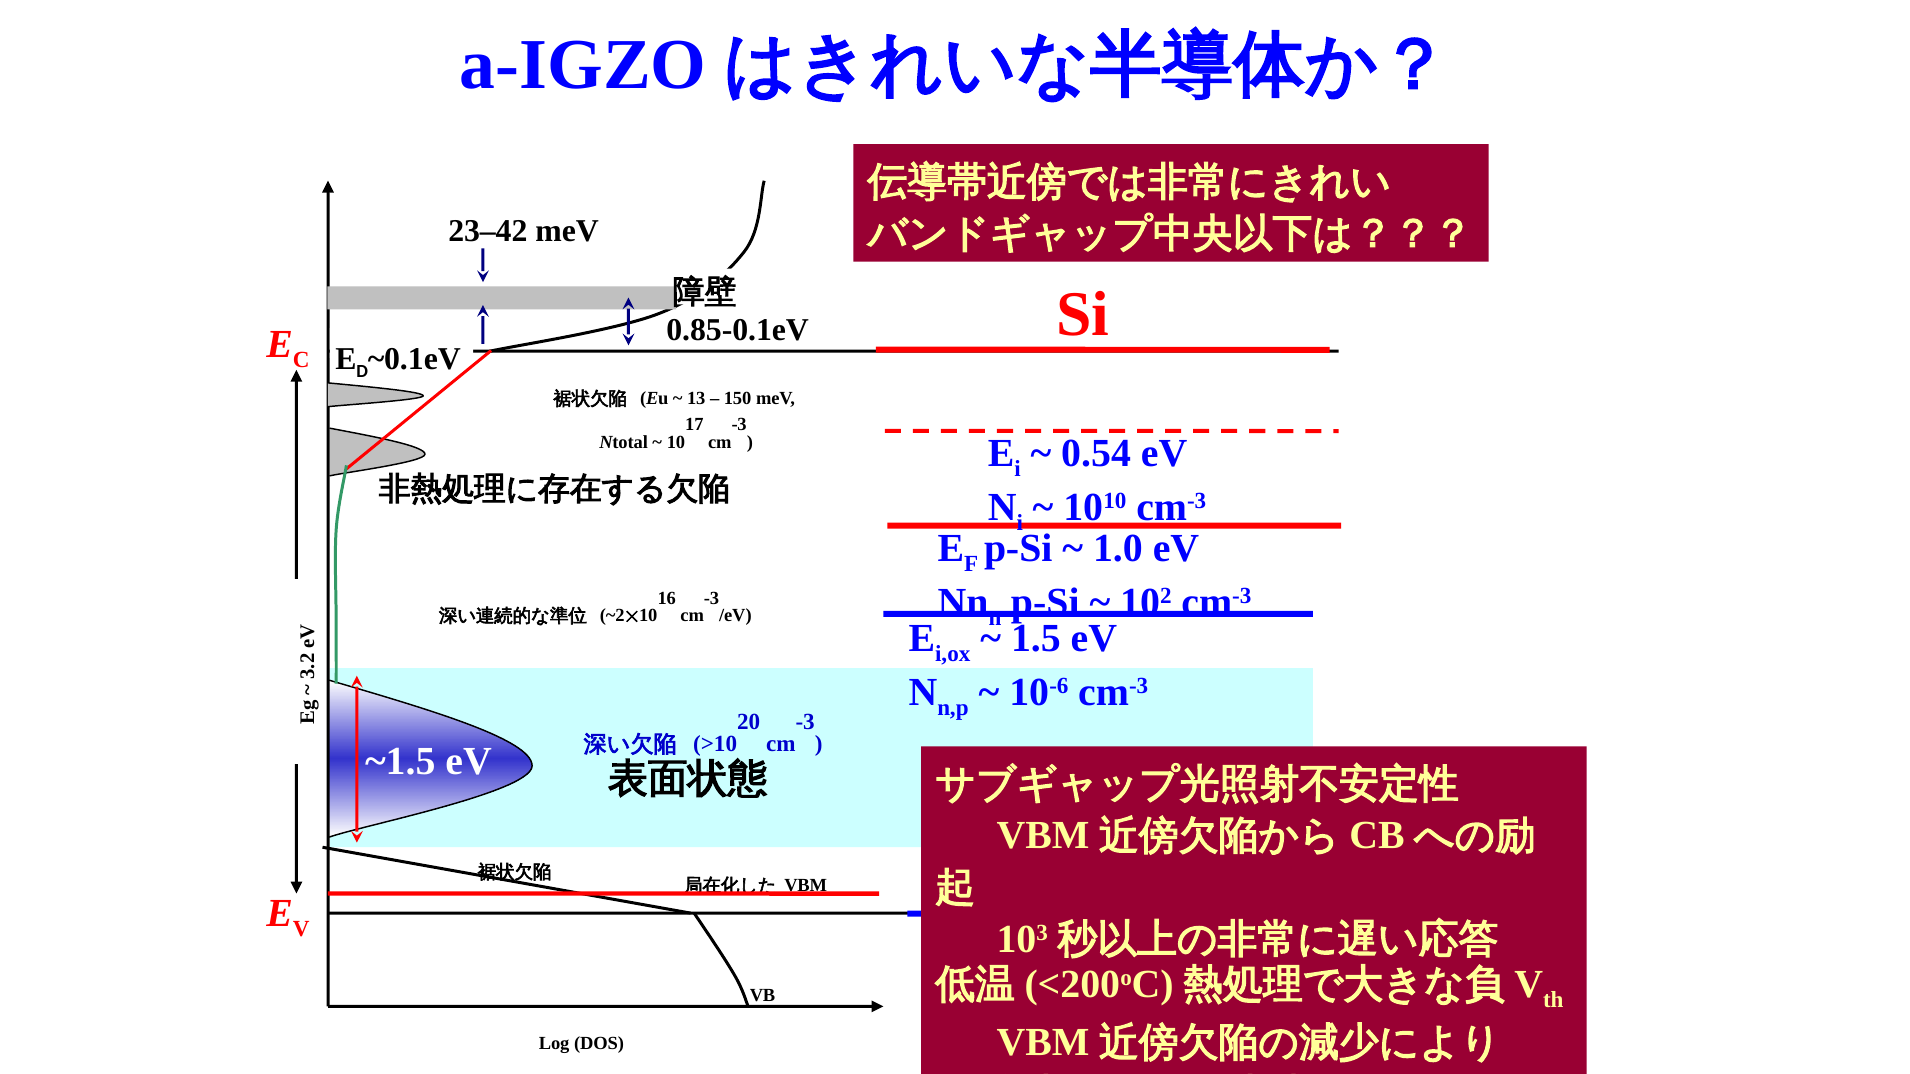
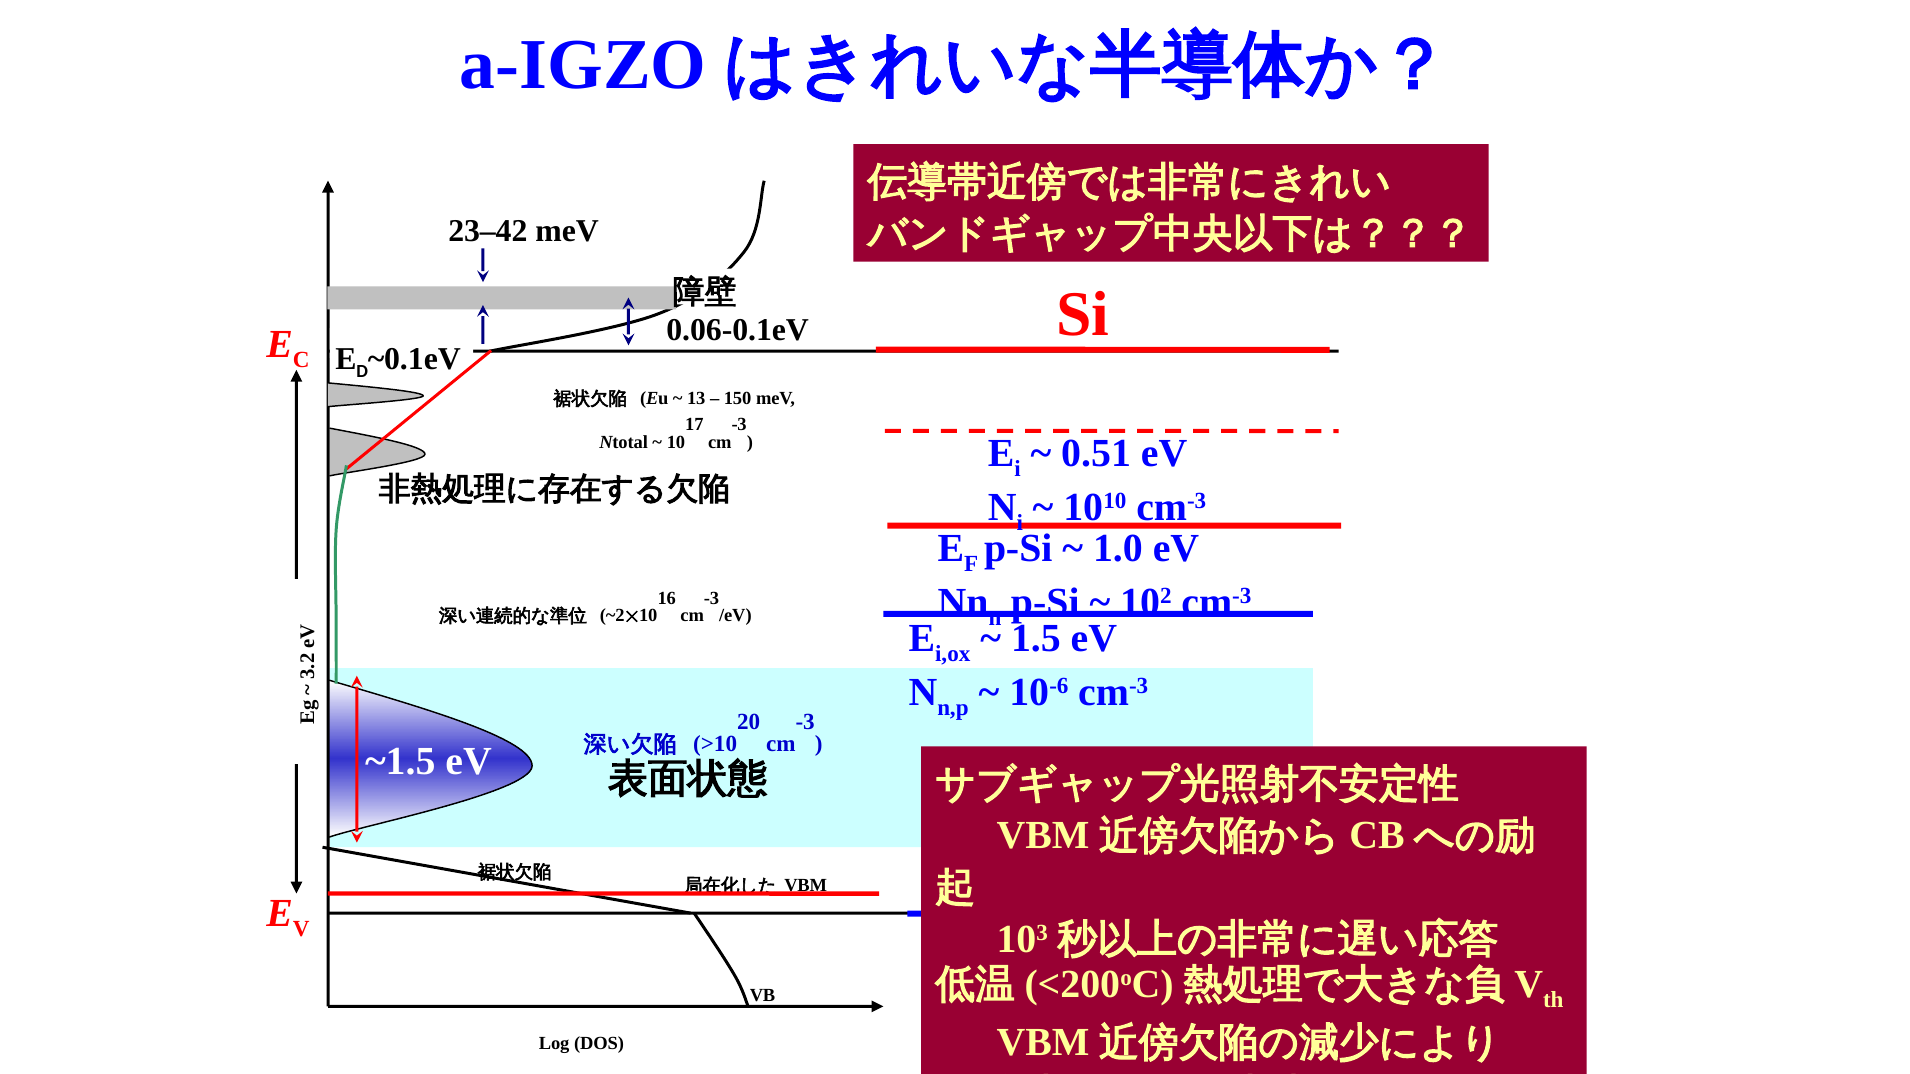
0.85-0.1eV: 0.85-0.1eV -> 0.06-0.1eV (738, 330)
0.54: 0.54 -> 0.51 (1096, 453)
